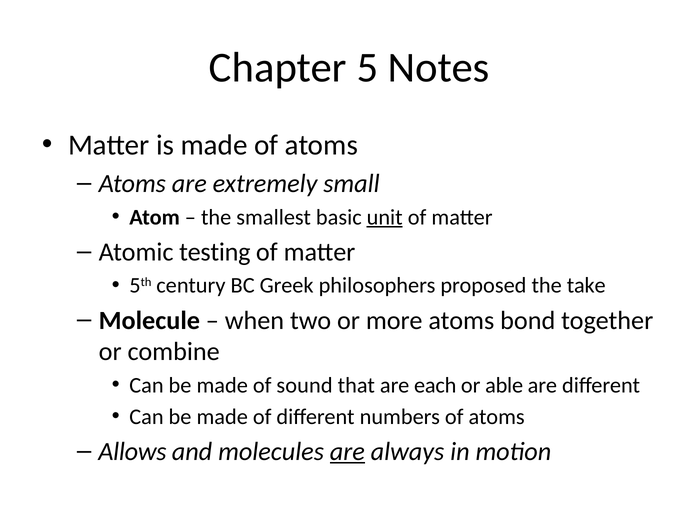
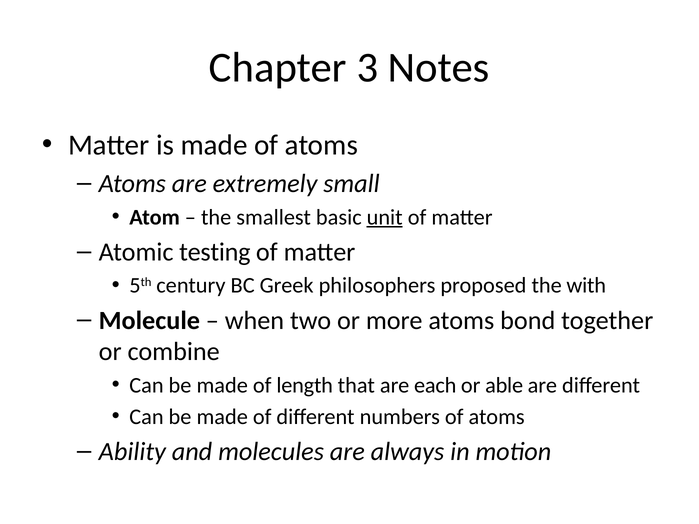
5: 5 -> 3 (367, 68)
take: take -> with (586, 286)
sound: sound -> length (305, 386)
Allows: Allows -> Ability (132, 452)
are underline: present -> none (347, 452)
